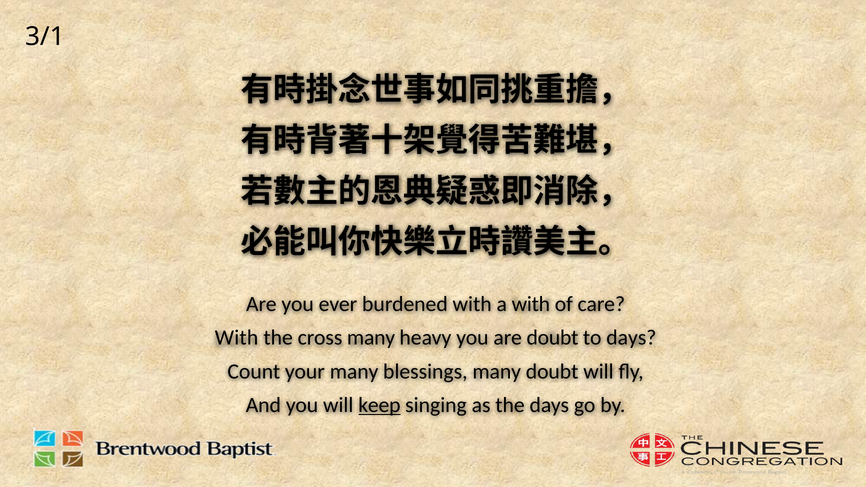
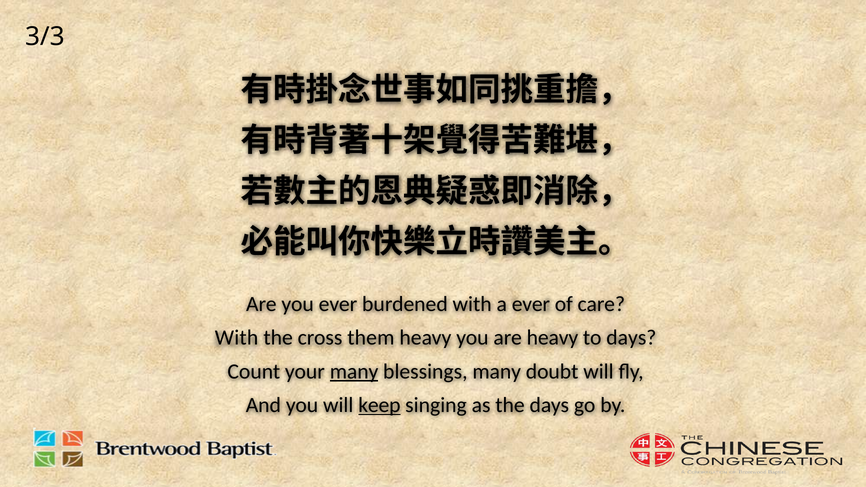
3/1: 3/1 -> 3/3 (45, 37)
a with: with -> ever (531, 304)
cross many: many -> them (371, 338)
are doubt: doubt -> heavy (552, 338)
many underline: none -> present (354, 372)
